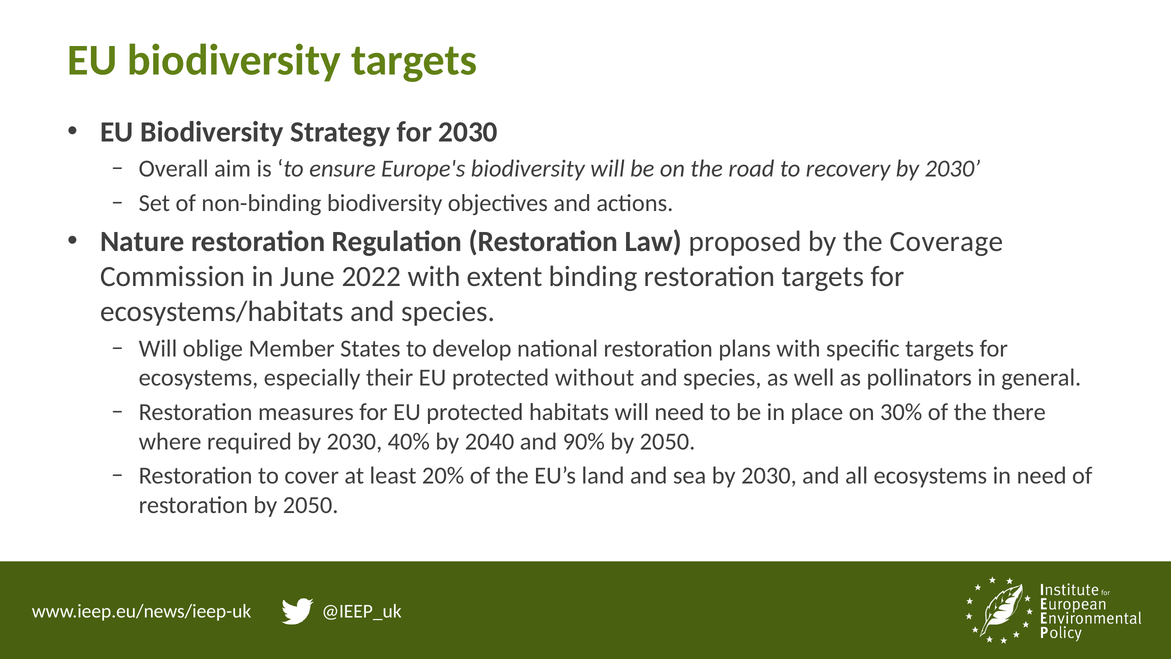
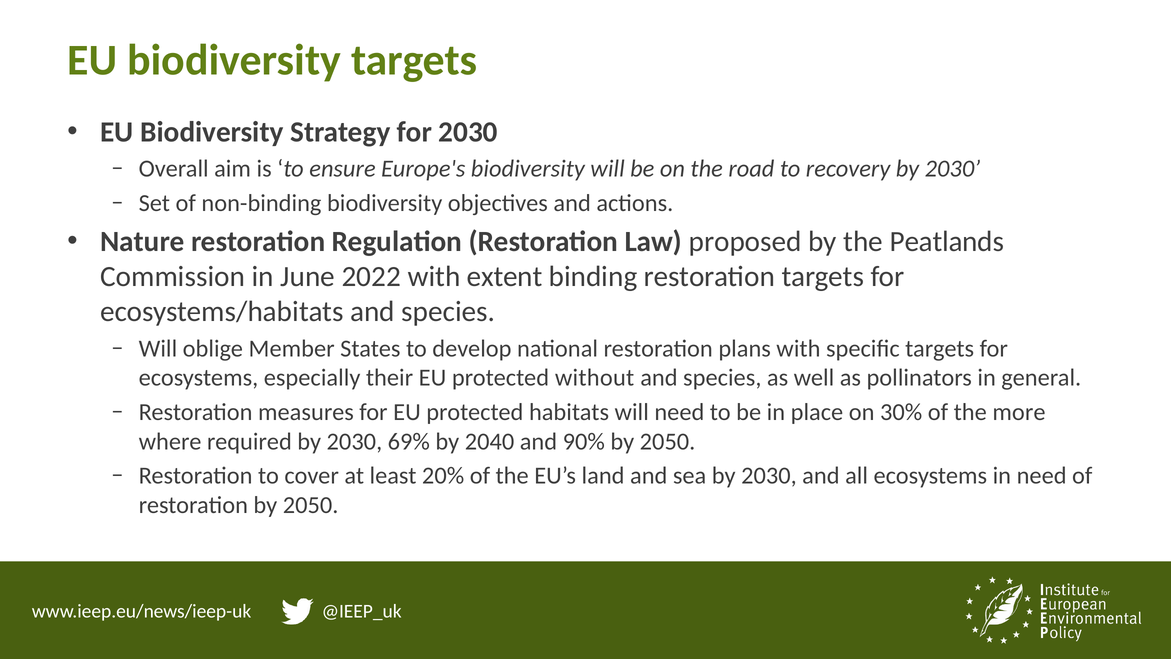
Coverage: Coverage -> Peatlands (947, 241)
there: there -> more (1019, 412)
40%: 40% -> 69% (409, 441)
